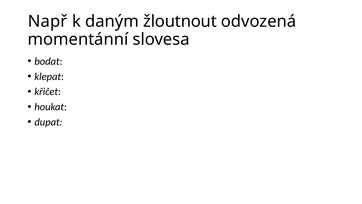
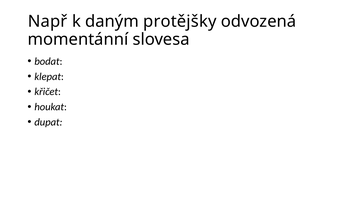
žloutnout: žloutnout -> protějšky (180, 21)
